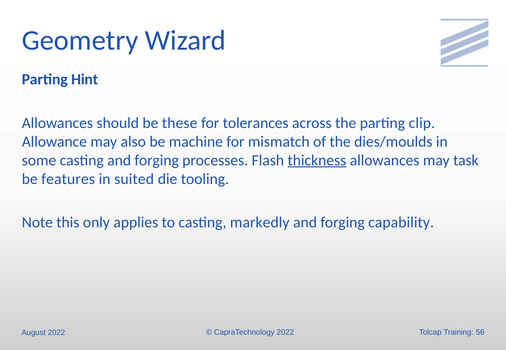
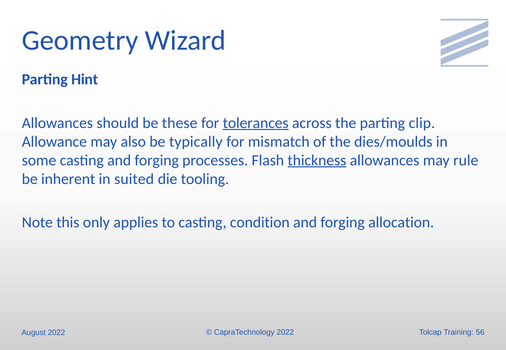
tolerances underline: none -> present (256, 123)
machine: machine -> typically (196, 142)
task: task -> rule (466, 160)
features: features -> inherent (68, 179)
markedly: markedly -> condition (260, 223)
capability: capability -> allocation (401, 223)
